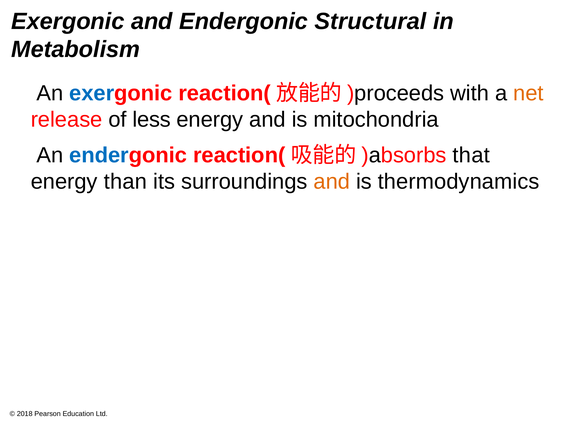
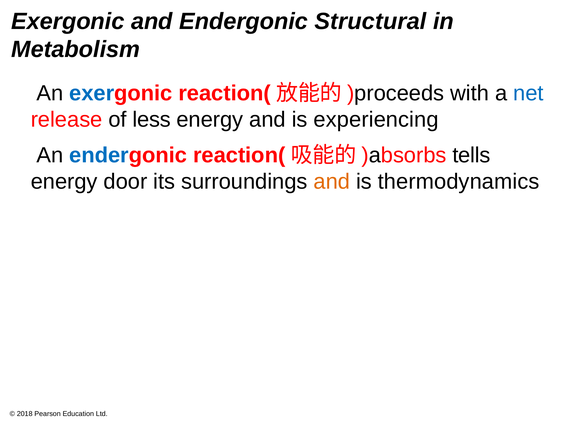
net colour: orange -> blue (528, 93)
mitochondria: mitochondria -> experiencing (376, 119)
that: that -> tells (471, 155)
than: than -> door (125, 181)
